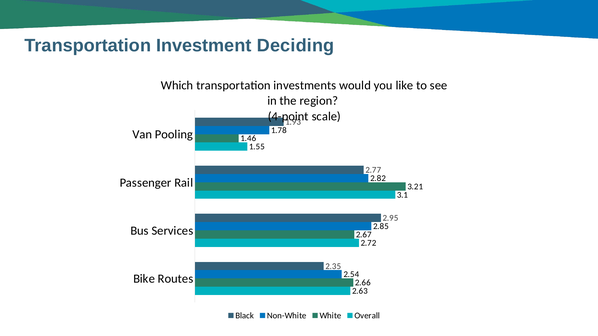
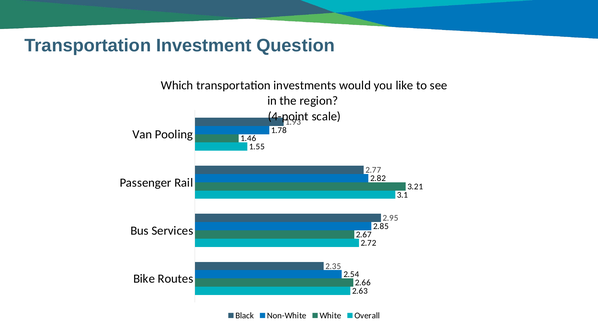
Deciding: Deciding -> Question (296, 45)
